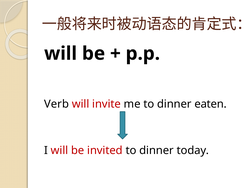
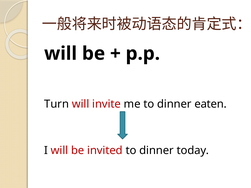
Verb: Verb -> Turn (57, 104)
